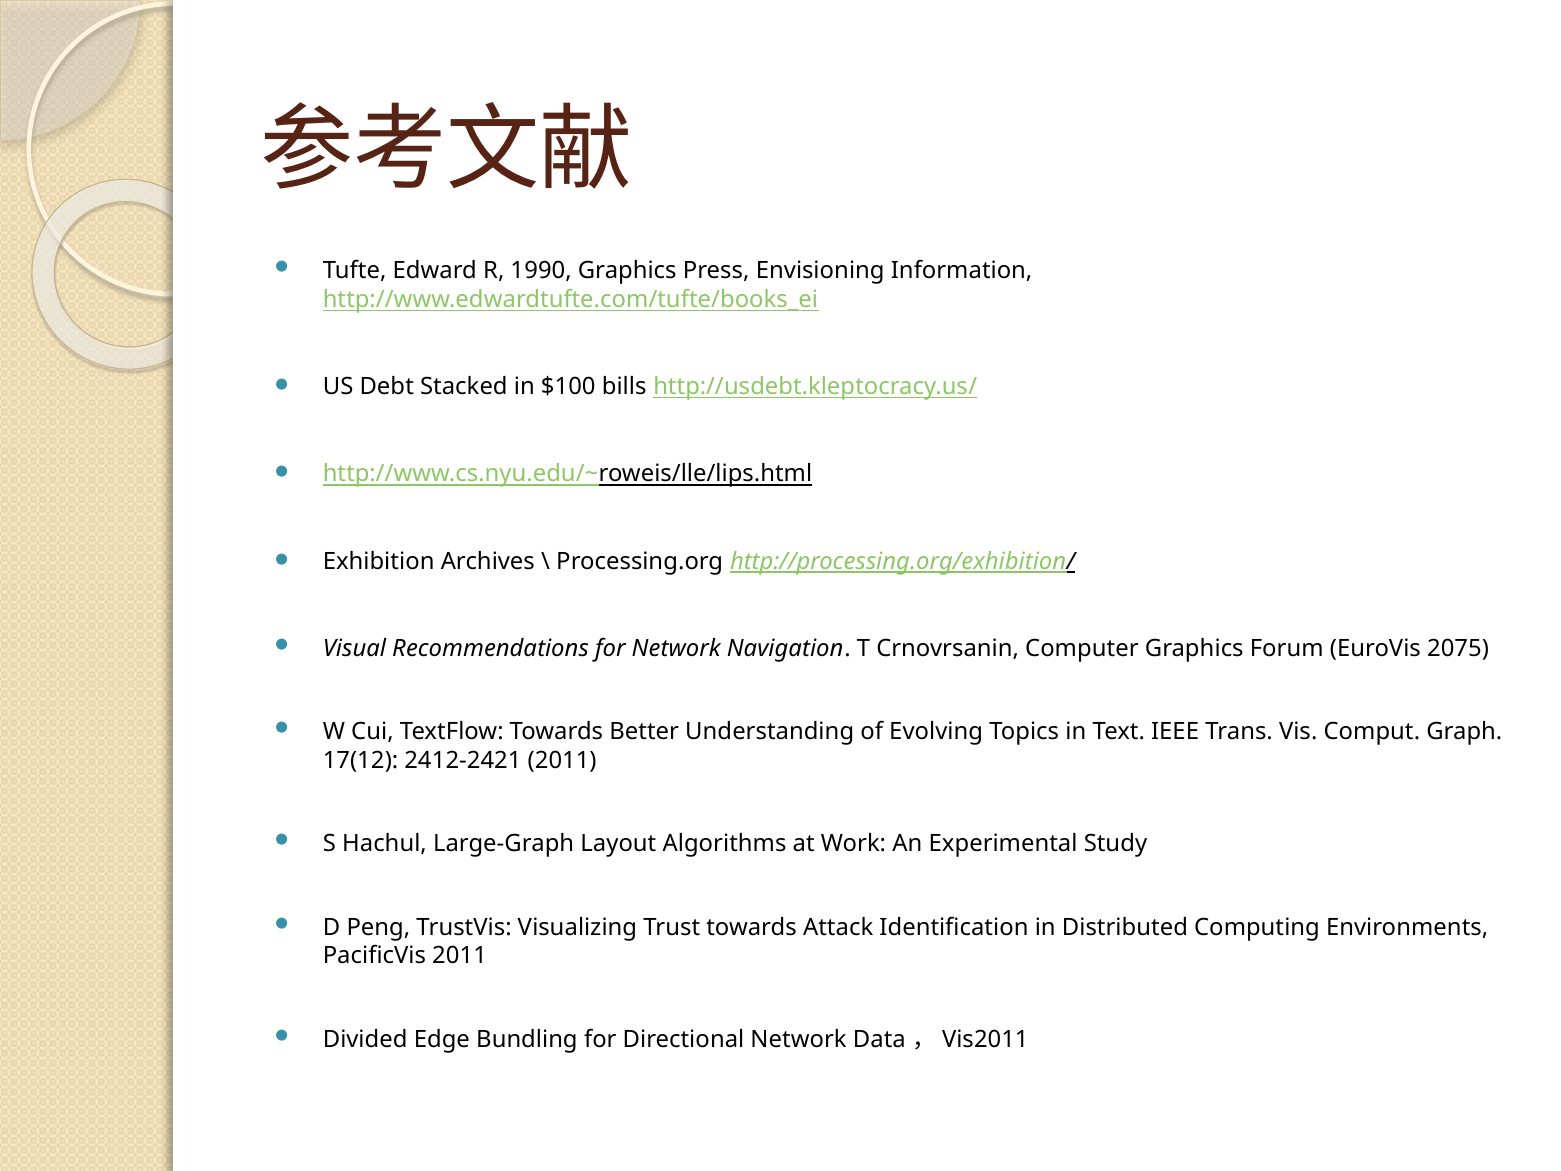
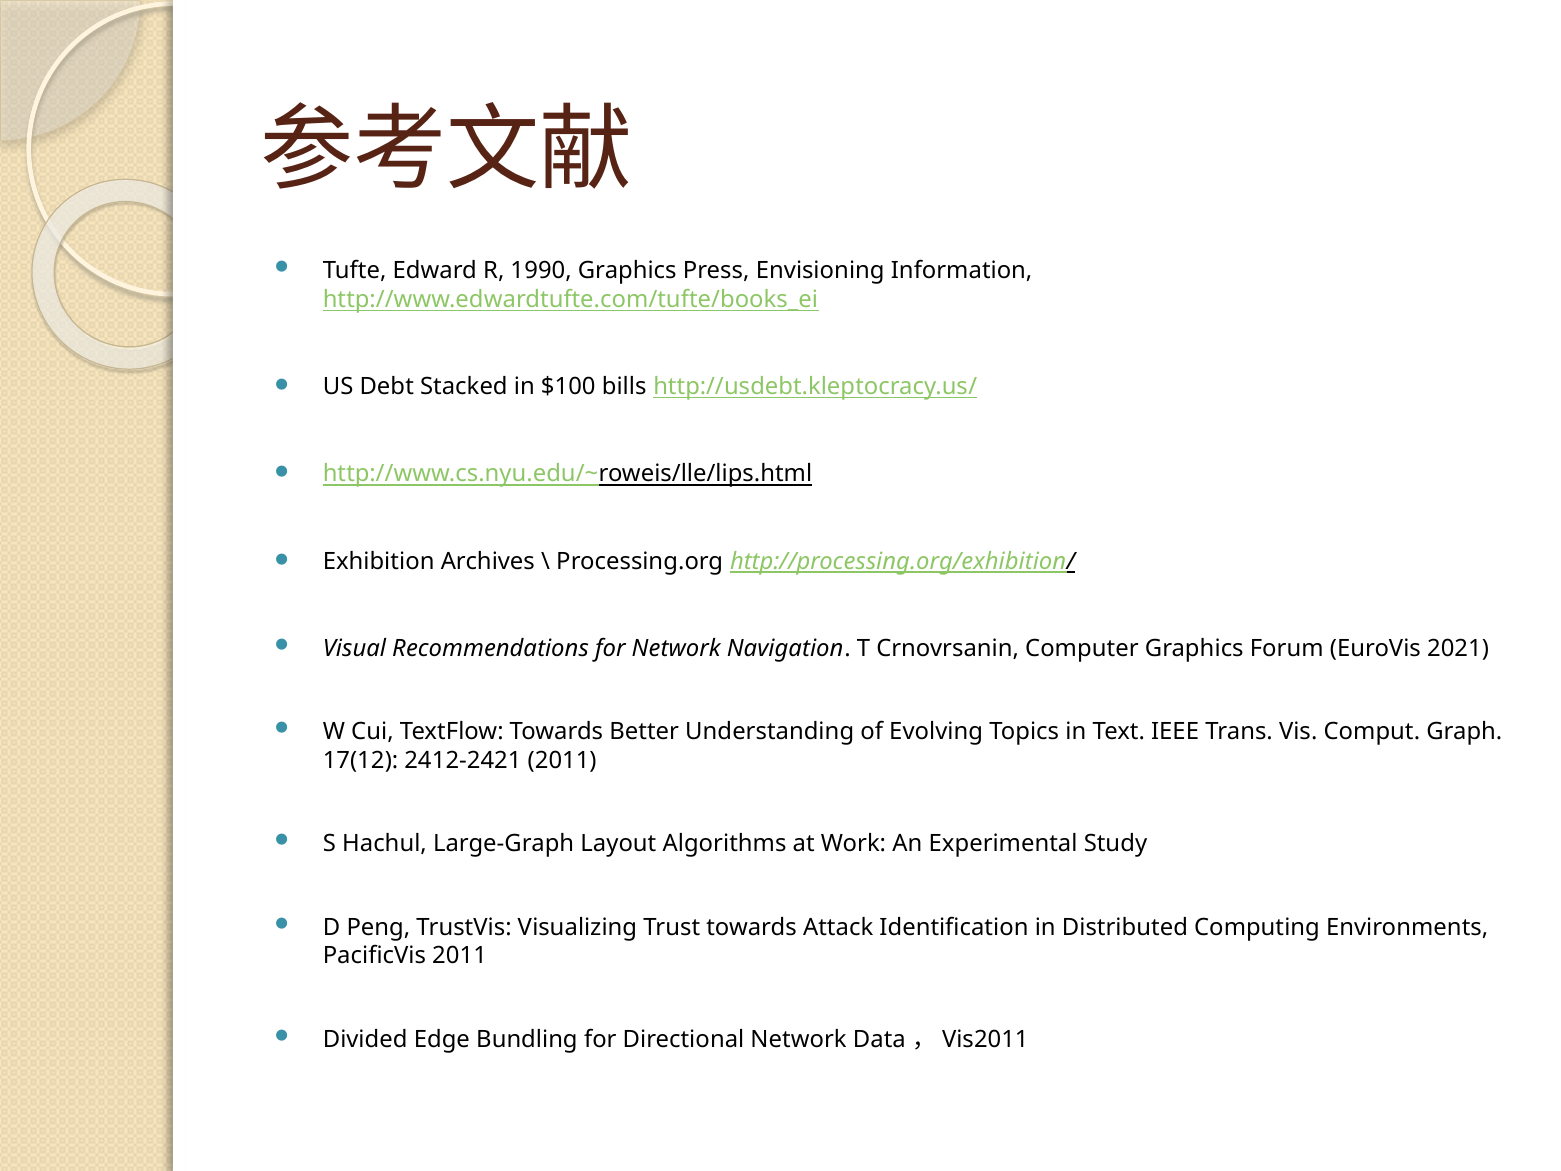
2075: 2075 -> 2021 (1458, 648)
